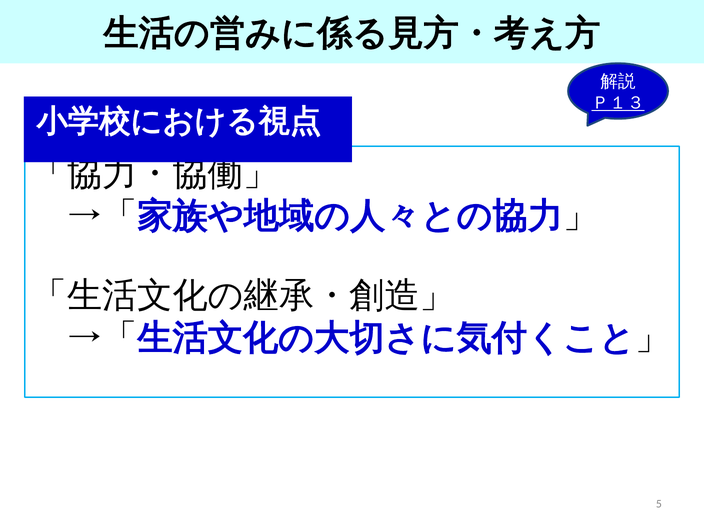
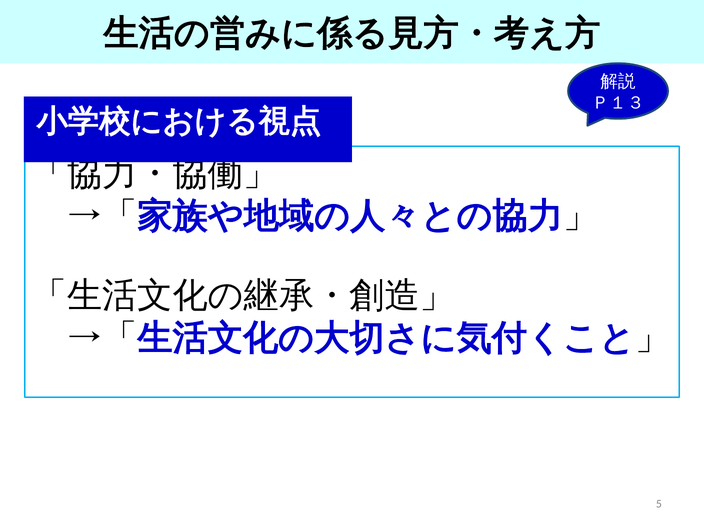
Ｐ１３ underline: present -> none (618, 103)
